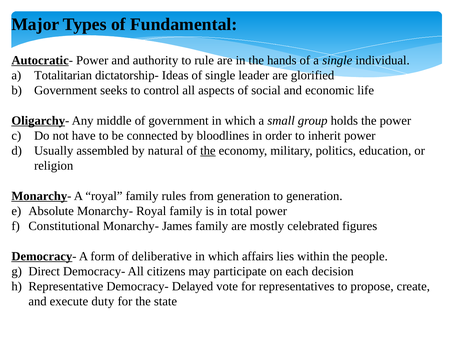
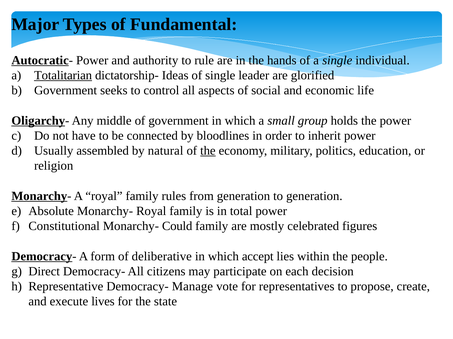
Totalitarian underline: none -> present (63, 75)
James: James -> Could (177, 227)
affairs: affairs -> accept (258, 257)
Delayed: Delayed -> Manage (192, 287)
duty: duty -> lives (103, 302)
